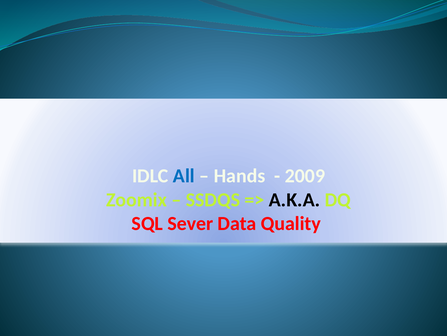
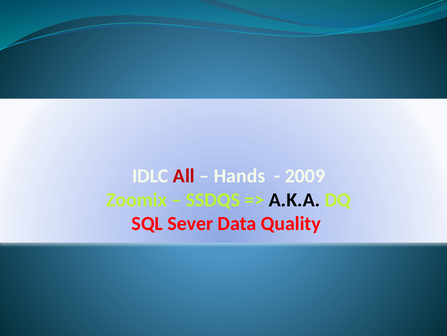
All colour: blue -> red (184, 176)
